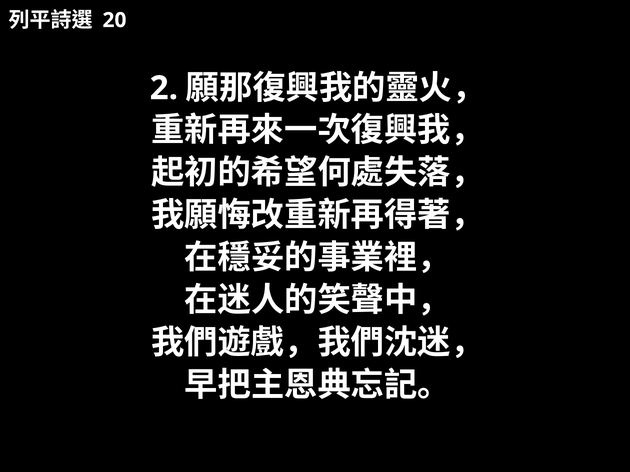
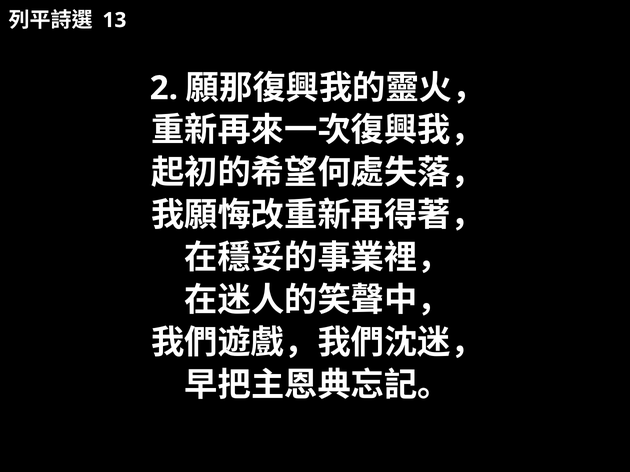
20: 20 -> 13 (114, 20)
